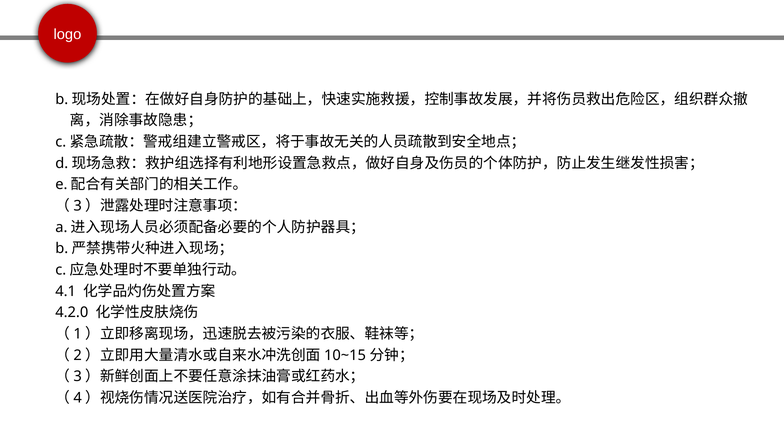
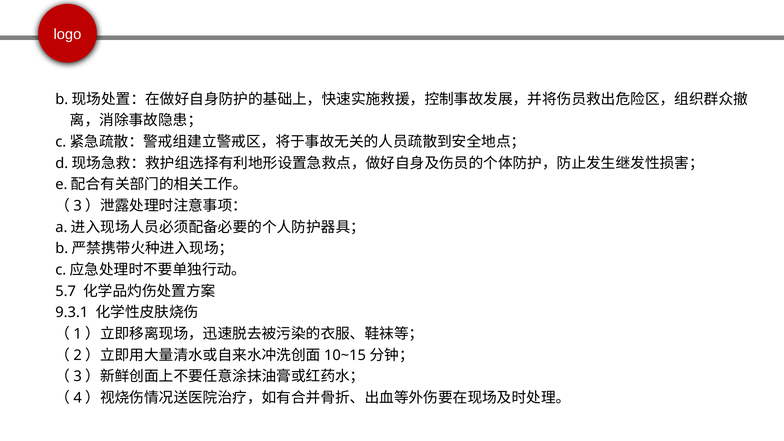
4.1: 4.1 -> 5.7 (66, 291)
4.2.0: 4.2.0 -> 9.3.1 (72, 313)
